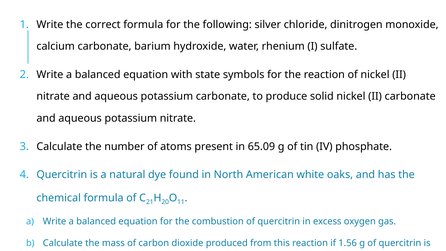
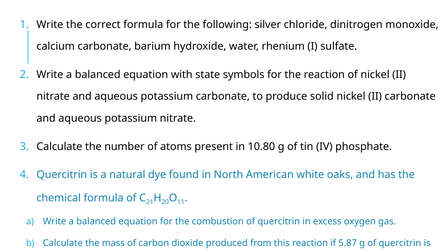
65.09: 65.09 -> 10.80 (261, 146)
1.56: 1.56 -> 5.87 (348, 243)
